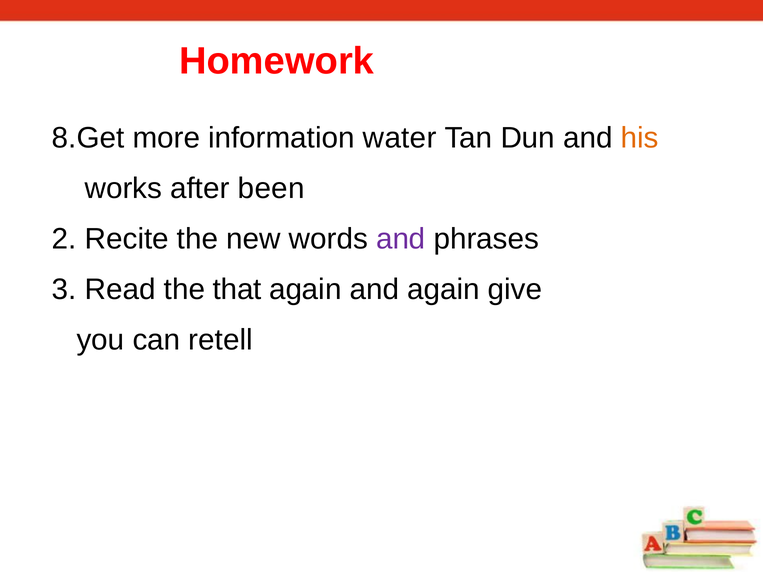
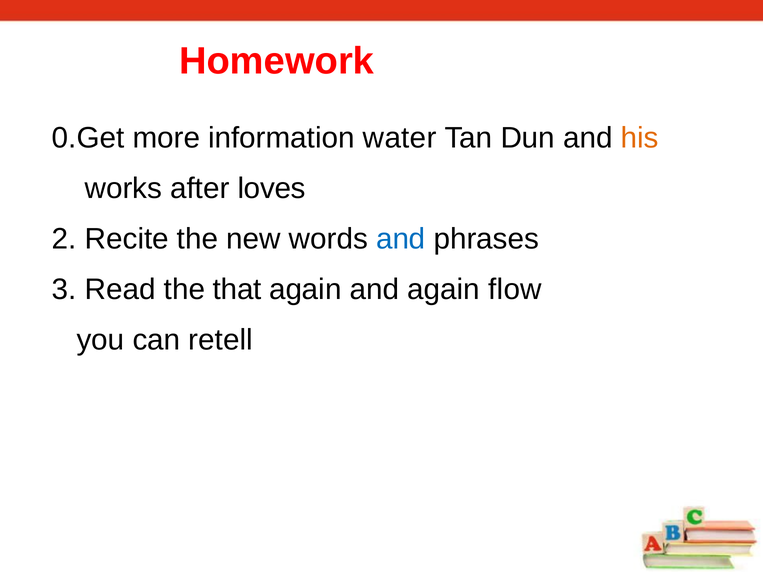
8.Get: 8.Get -> 0.Get (88, 138)
been: been -> loves (272, 189)
and colour: purple -> blue (401, 239)
give: give -> flow (515, 289)
